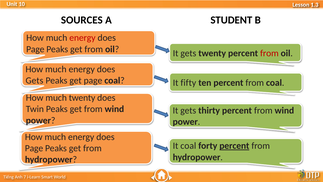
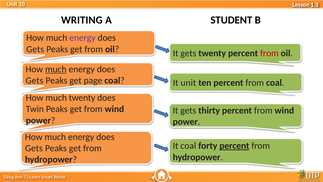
SOURCES: SOURCES -> WRITING (82, 20)
energy colour: red -> purple (82, 38)
Page: Page -> Gets (35, 49)
much underline: none -> present (56, 69)
It fifty: fifty -> unit (188, 83)
Page: Page -> Gets (34, 148)
